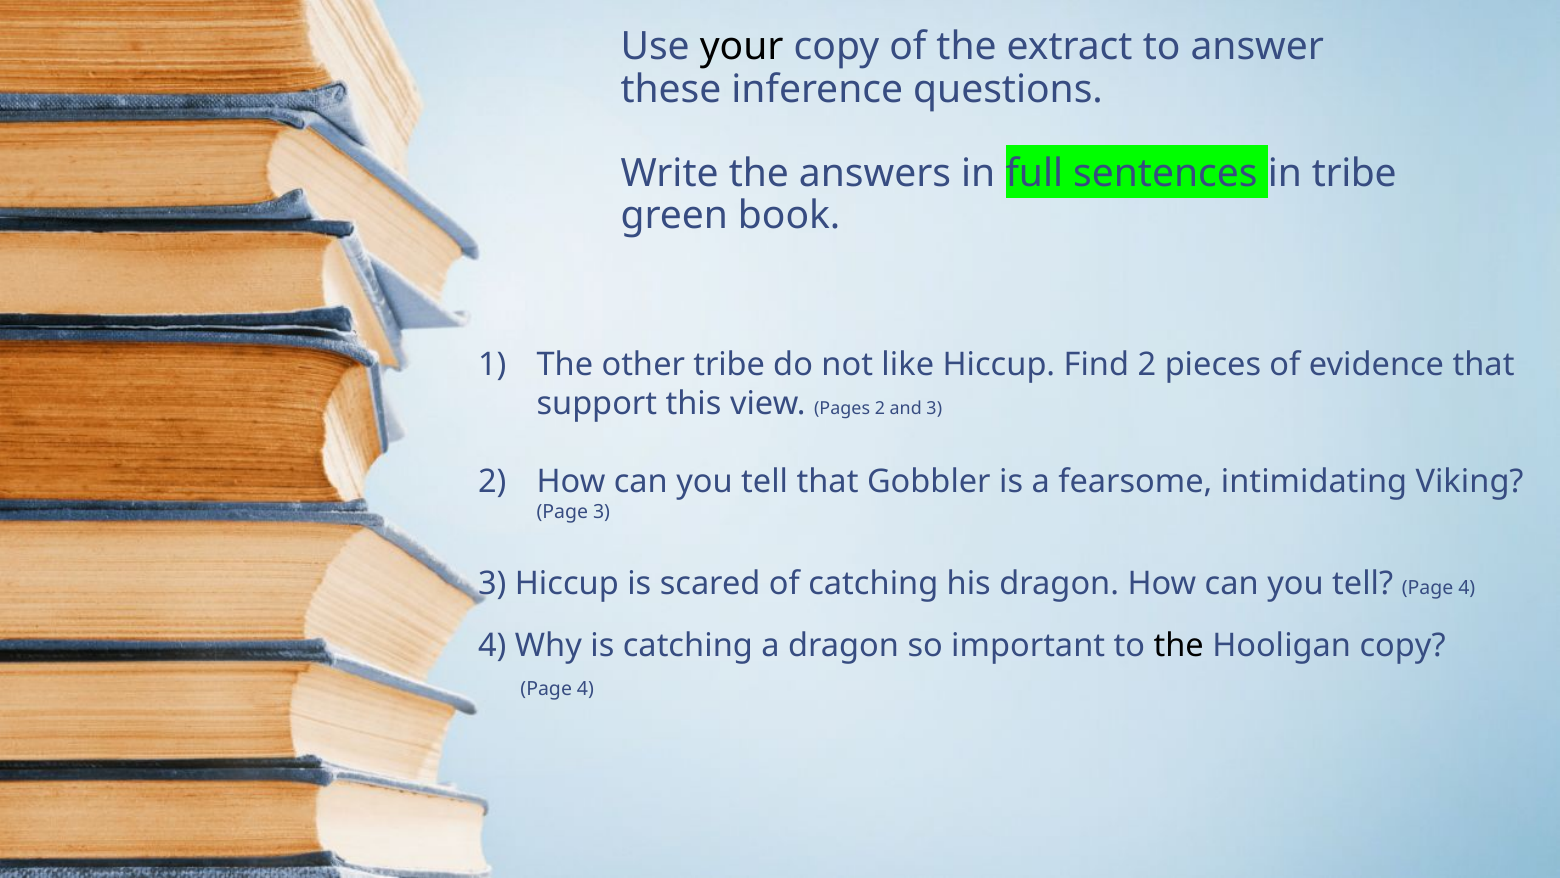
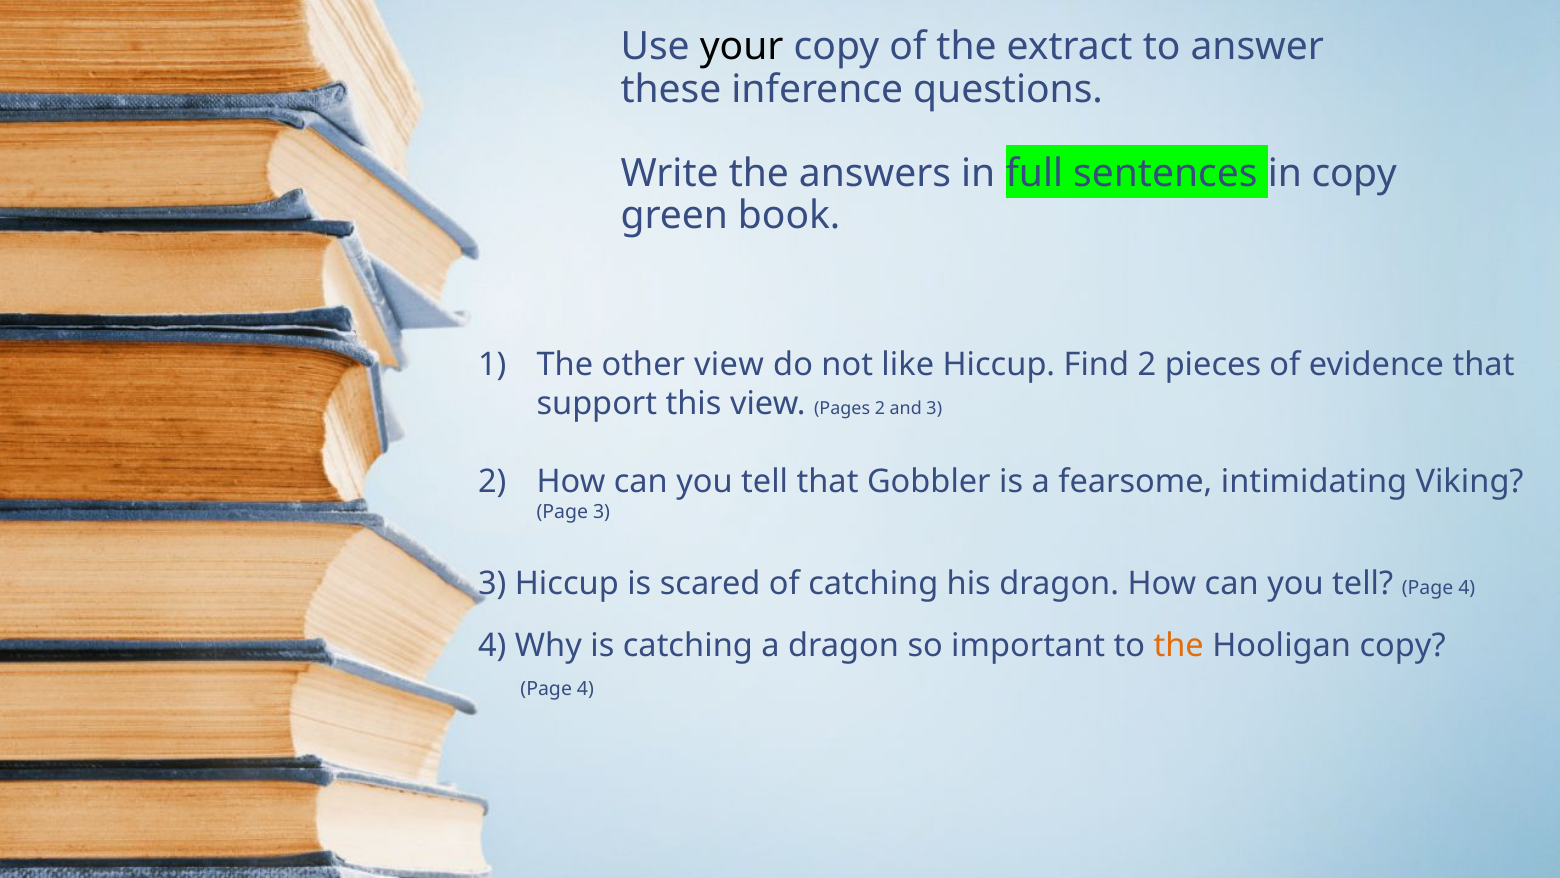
in tribe: tribe -> copy (1354, 173)
other tribe: tribe -> view (729, 365)
the colour: black -> orange (1179, 646)
